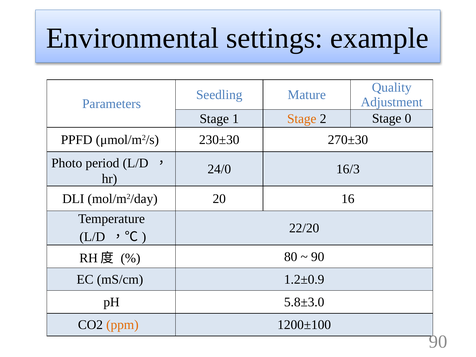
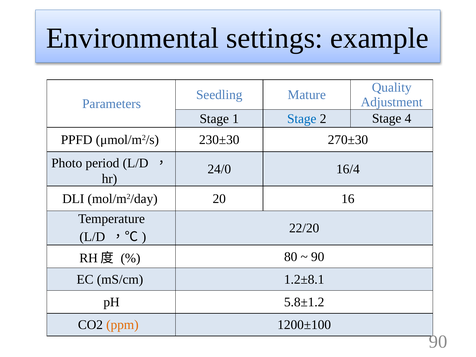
Stage colour: orange -> blue (302, 119)
0: 0 -> 4 (408, 118)
16/3: 16/3 -> 16/4 (348, 169)
1.2±0.9: 1.2±0.9 -> 1.2±8.1 (304, 279)
5.8±3.0: 5.8±3.0 -> 5.8±1.2 (304, 302)
